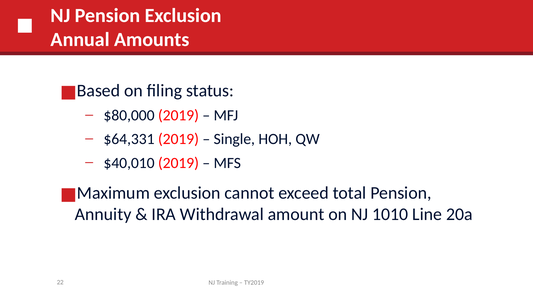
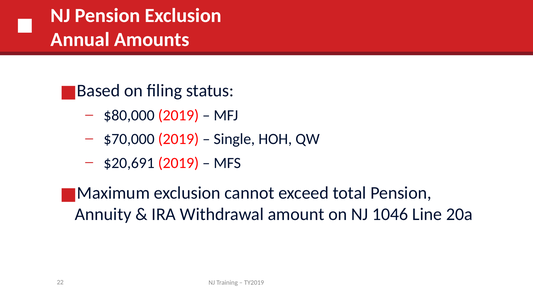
$64,331: $64,331 -> $70,000 (129, 139)
$40,010: $40,010 -> $20,691 (129, 163)
1010: 1010 -> 1046 (390, 214)
